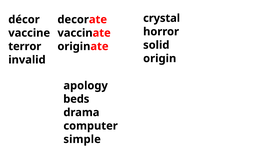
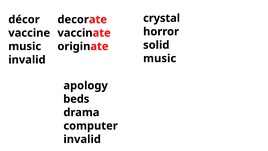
terror: terror -> music (25, 46)
origin: origin -> music (160, 58)
simple: simple -> invalid (82, 139)
